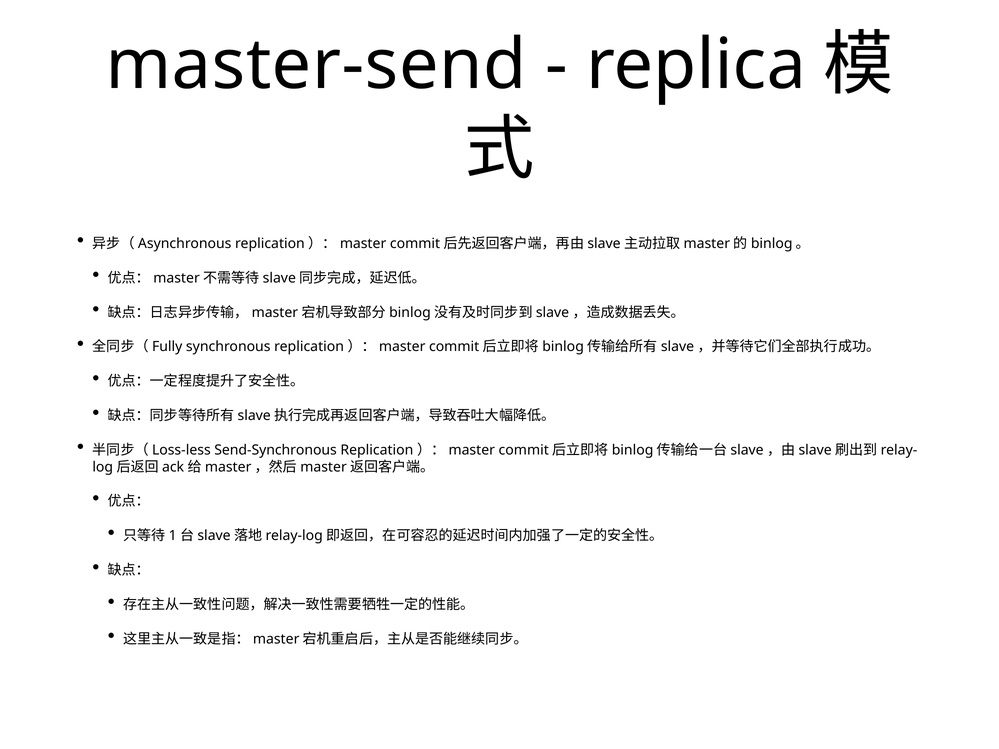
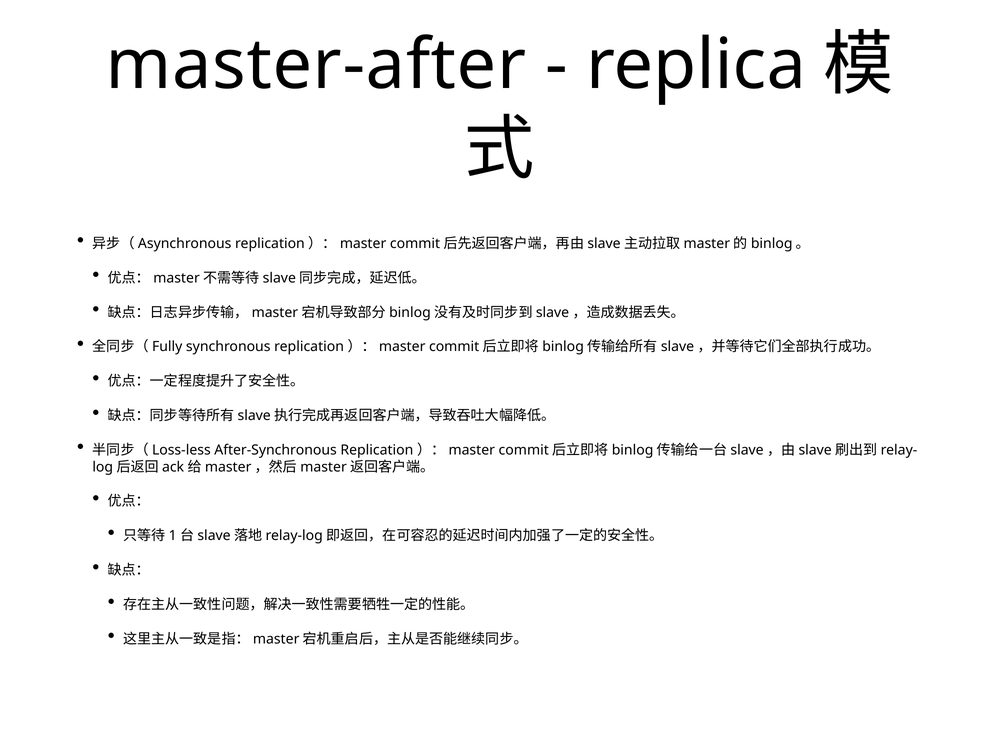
master-send: master-send -> master-after (316, 65)
Send-Synchronous: Send-Synchronous -> After-Synchronous (276, 450)
